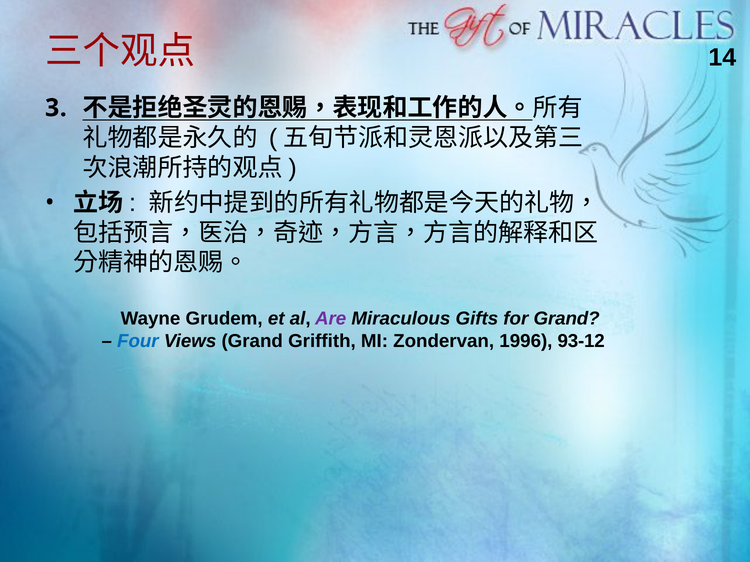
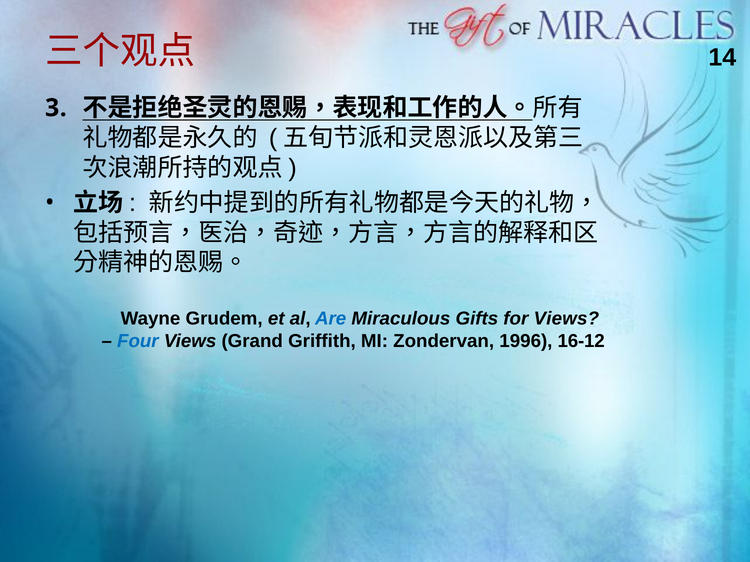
Are colour: purple -> blue (331, 319)
for Grand: Grand -> Views (566, 319)
93-12: 93-12 -> 16-12 (581, 341)
